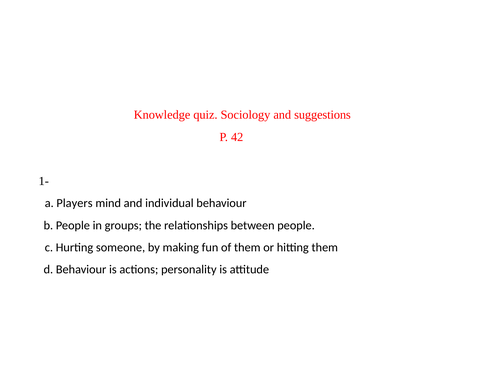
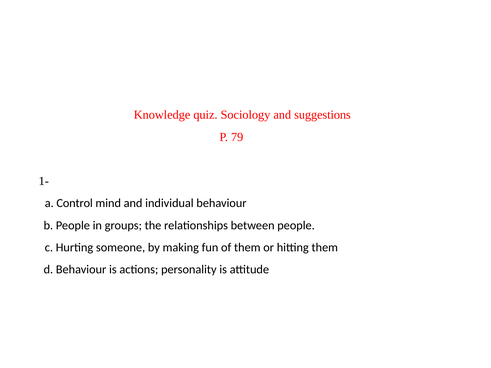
42: 42 -> 79 (237, 137)
Players: Players -> Control (75, 203)
